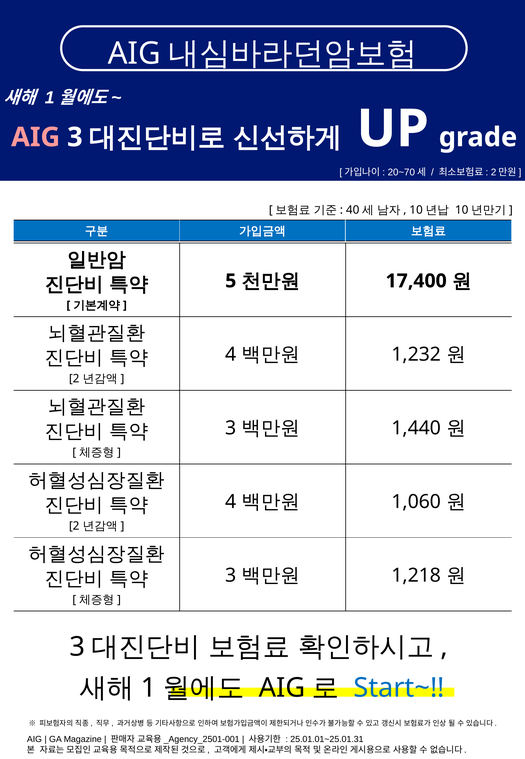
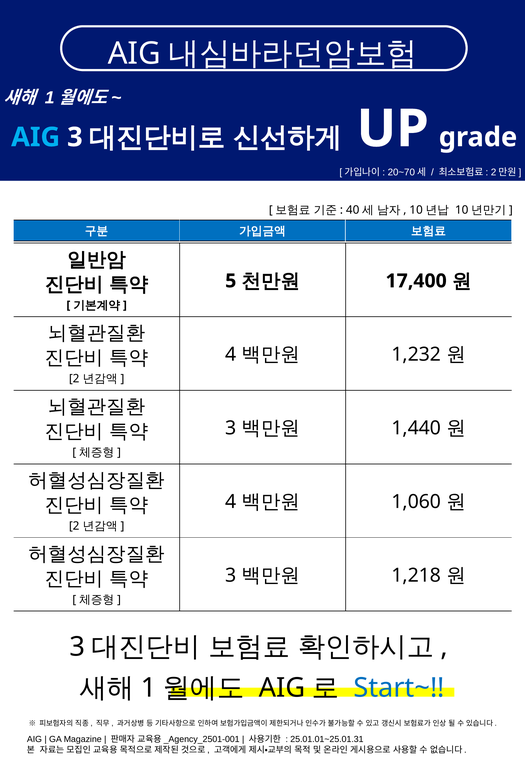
AIG colour: pink -> light blue (36, 137)
